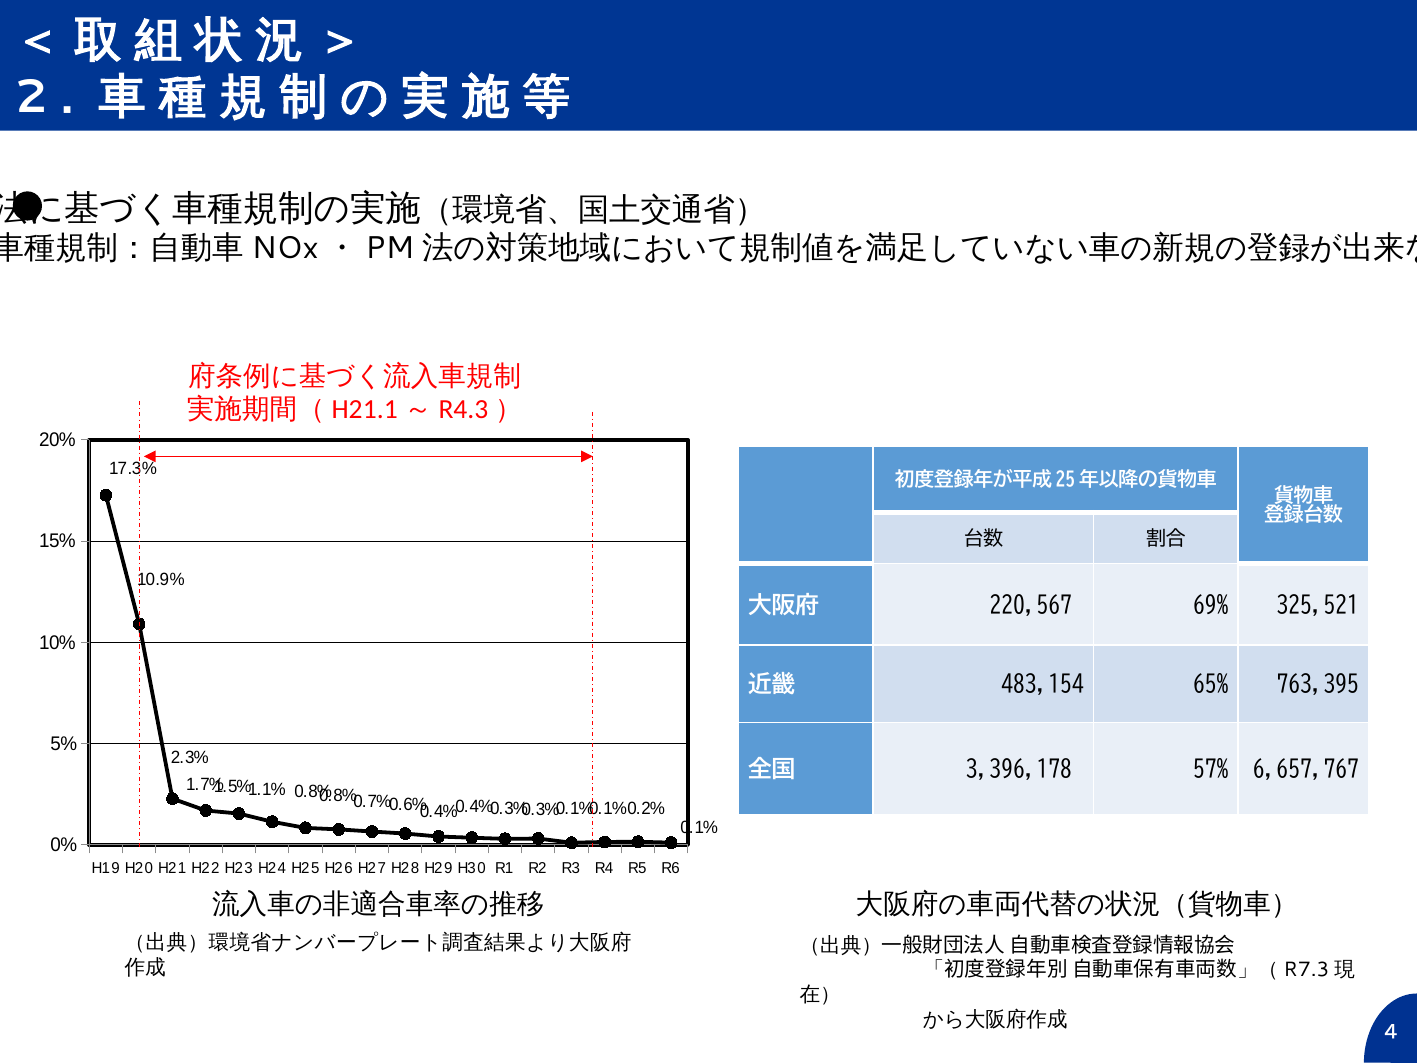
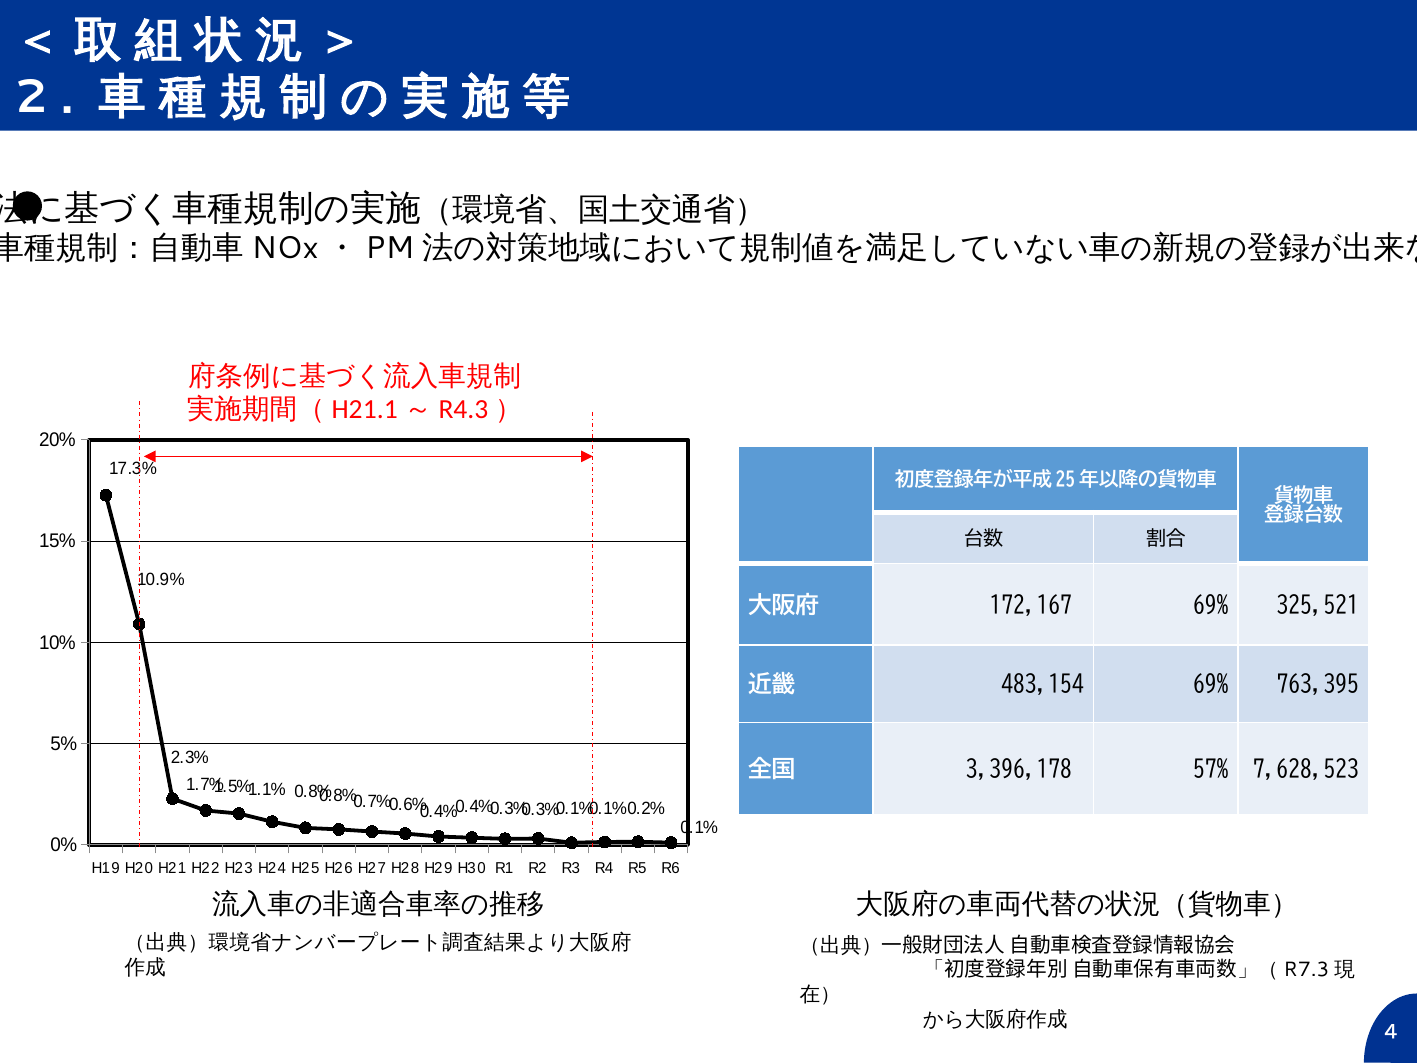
220,567: 220,567 -> 172,167 (1031, 605)
483,154 65%: 65% -> 69% (1211, 685)
6,657,767: 6,657,767 -> 7,628,523 (1306, 770)
